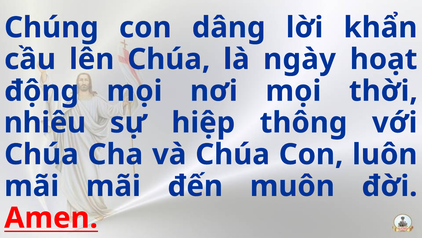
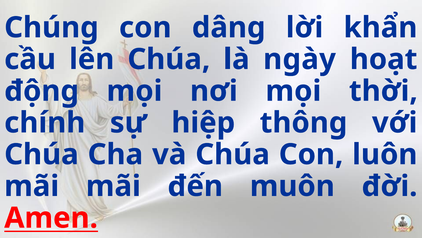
nhiêu: nhiêu -> chính (45, 122)
